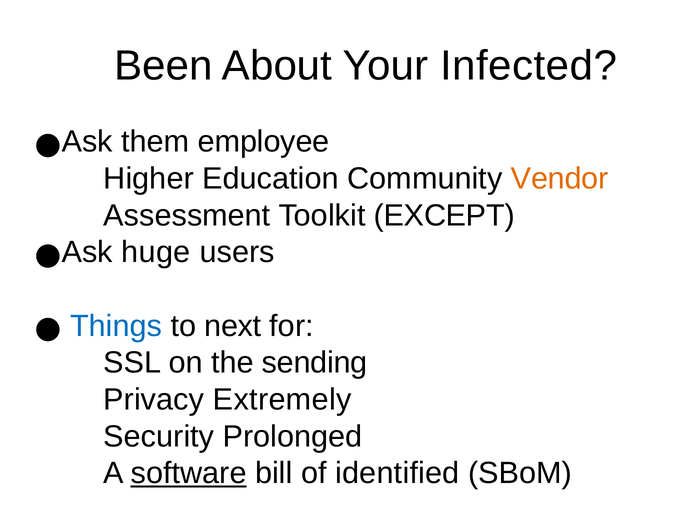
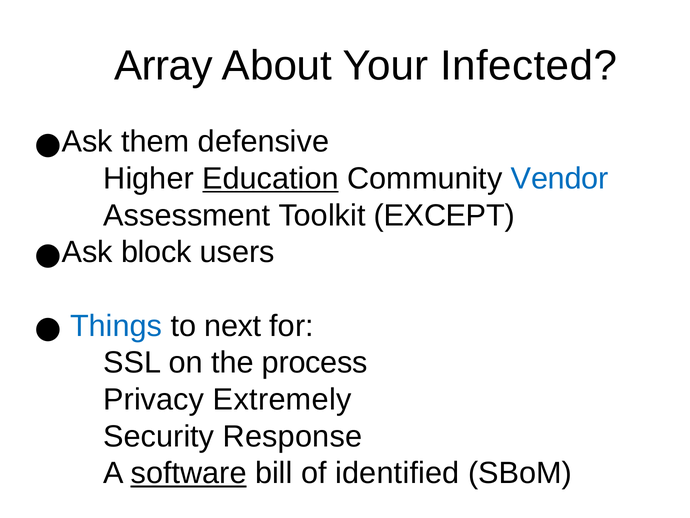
Been: Been -> Array (164, 66)
employee: employee -> defensive (264, 142)
Education underline: none -> present (270, 178)
Vendor colour: orange -> blue (560, 178)
huge: huge -> block (156, 252)
sending: sending -> process (315, 362)
Prolonged: Prolonged -> Response (292, 436)
